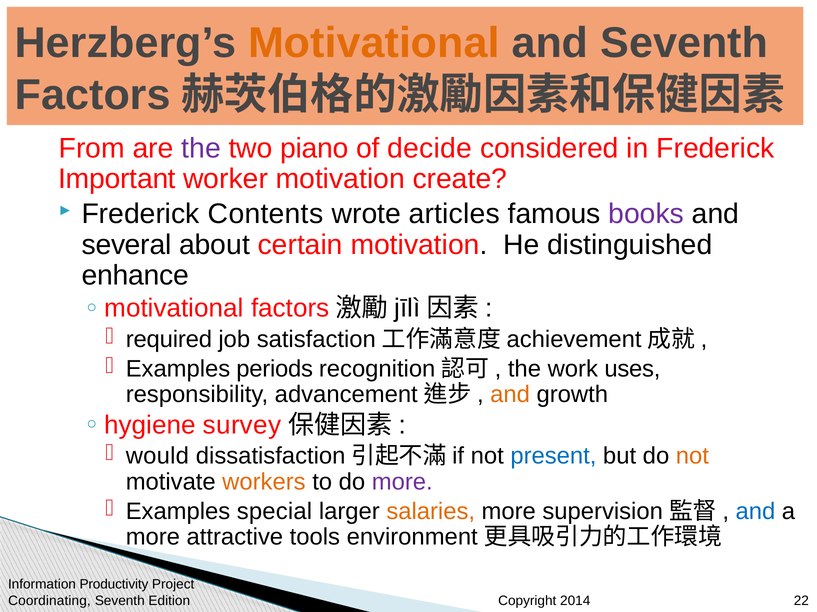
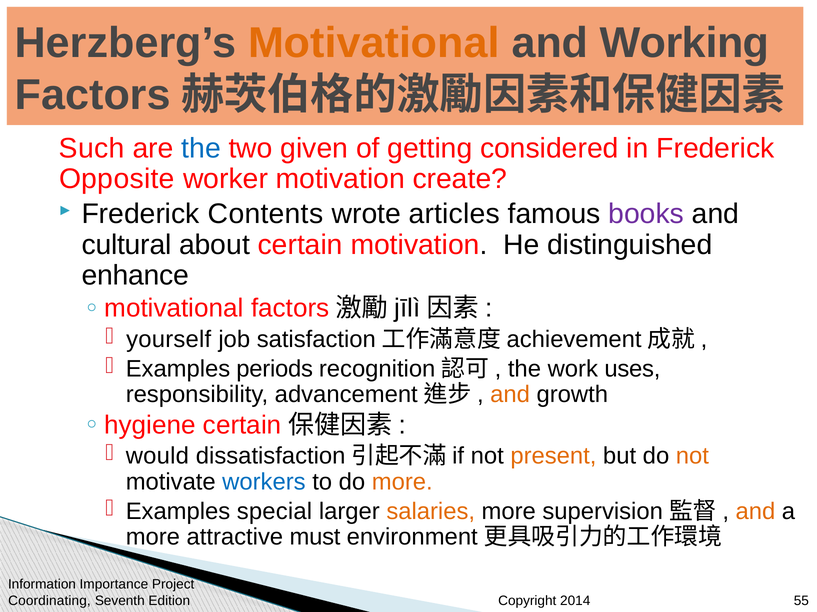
and Seventh: Seventh -> Working (684, 43)
From: From -> Such (92, 149)
the colour: purple -> blue (201, 149)
piano: piano -> given (314, 149)
decide: decide -> getting (430, 149)
Important: Important -> Opposite (117, 179)
several: several -> cultural (127, 245)
required: required -> yourself (169, 340)
survey: survey -> certain (242, 426)
present colour: blue -> orange (553, 457)
workers colour: orange -> blue (264, 482)
more colour: purple -> orange (402, 482)
and colour: blue -> orange (755, 512)
tools: tools -> must (315, 538)
Productivity: Productivity -> Importance (114, 585)
22: 22 -> 55 (801, 601)
